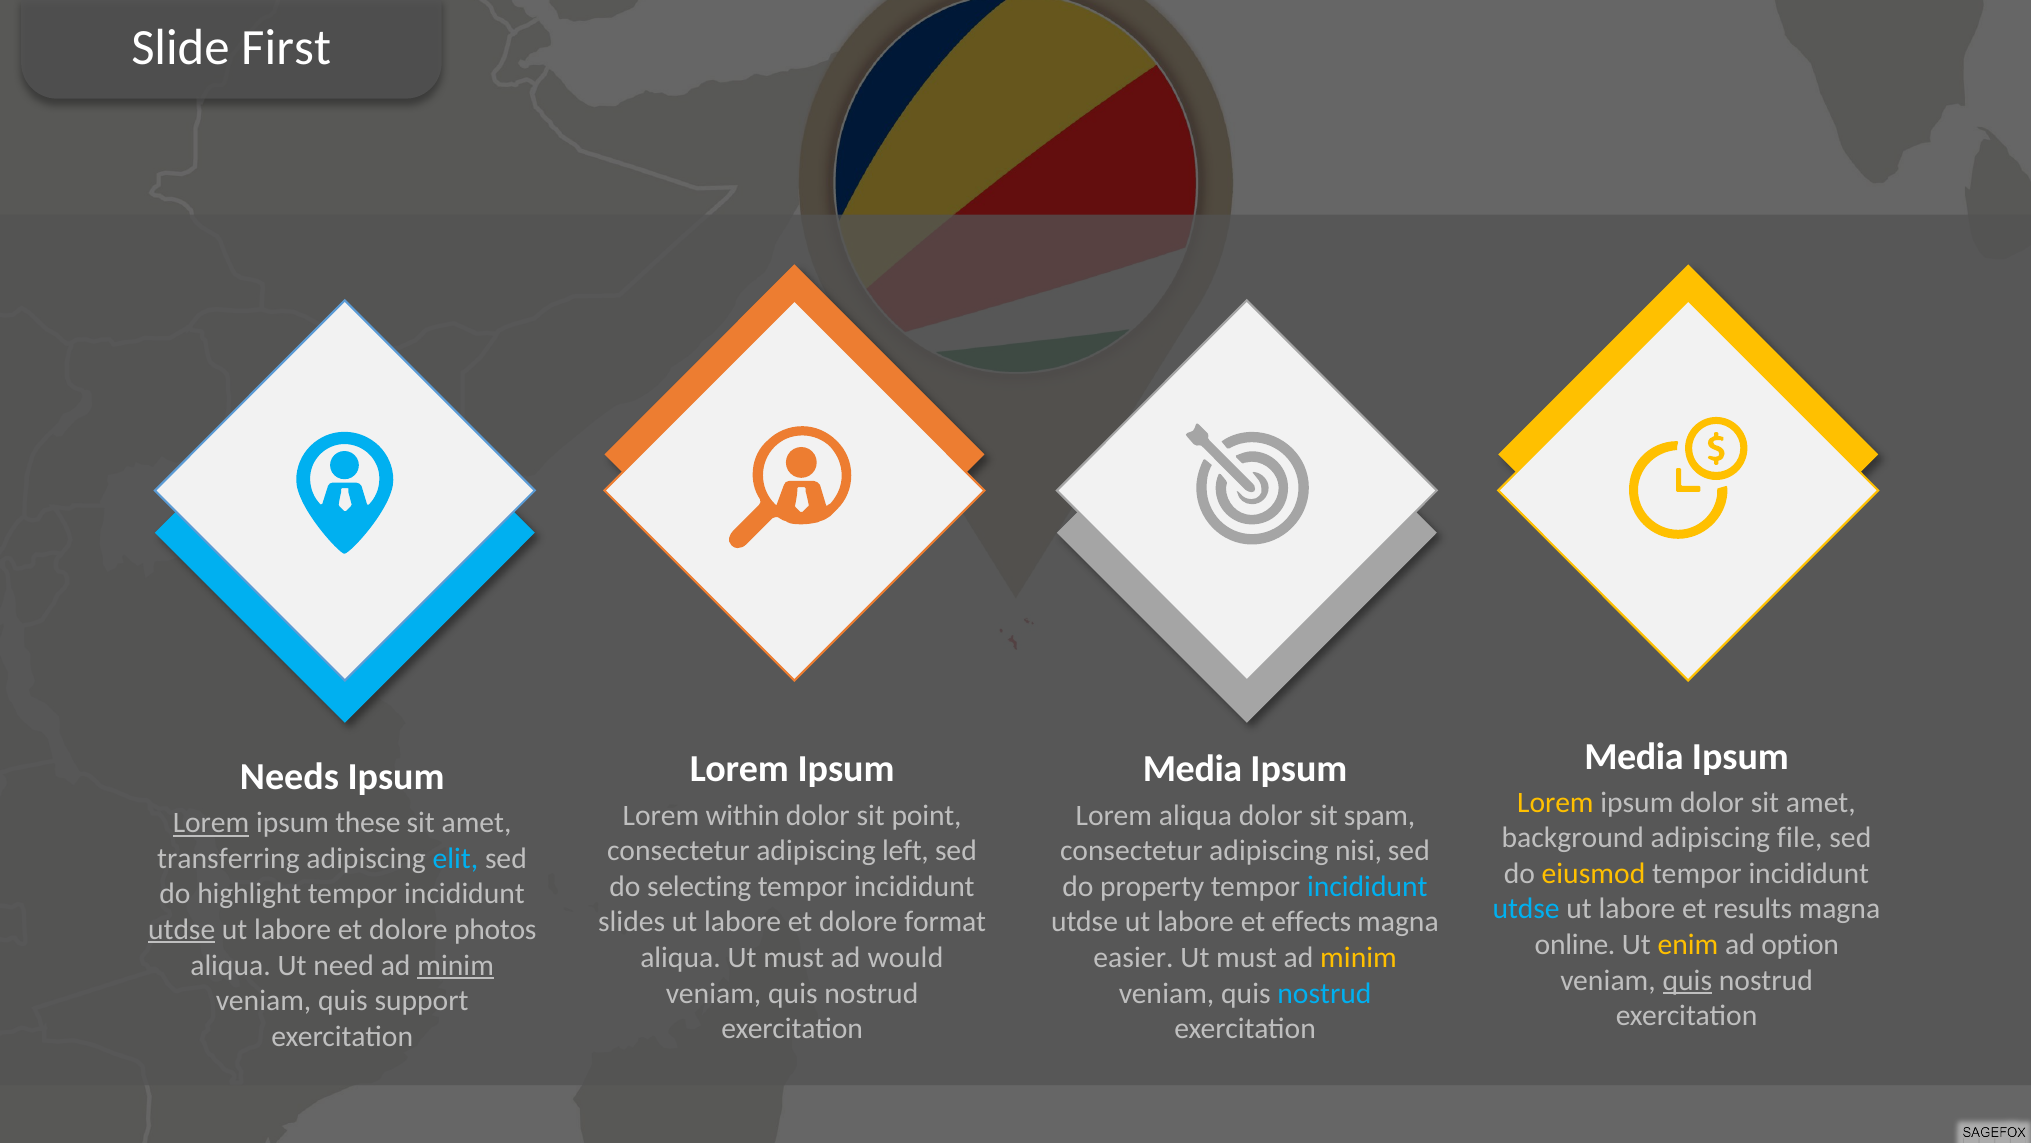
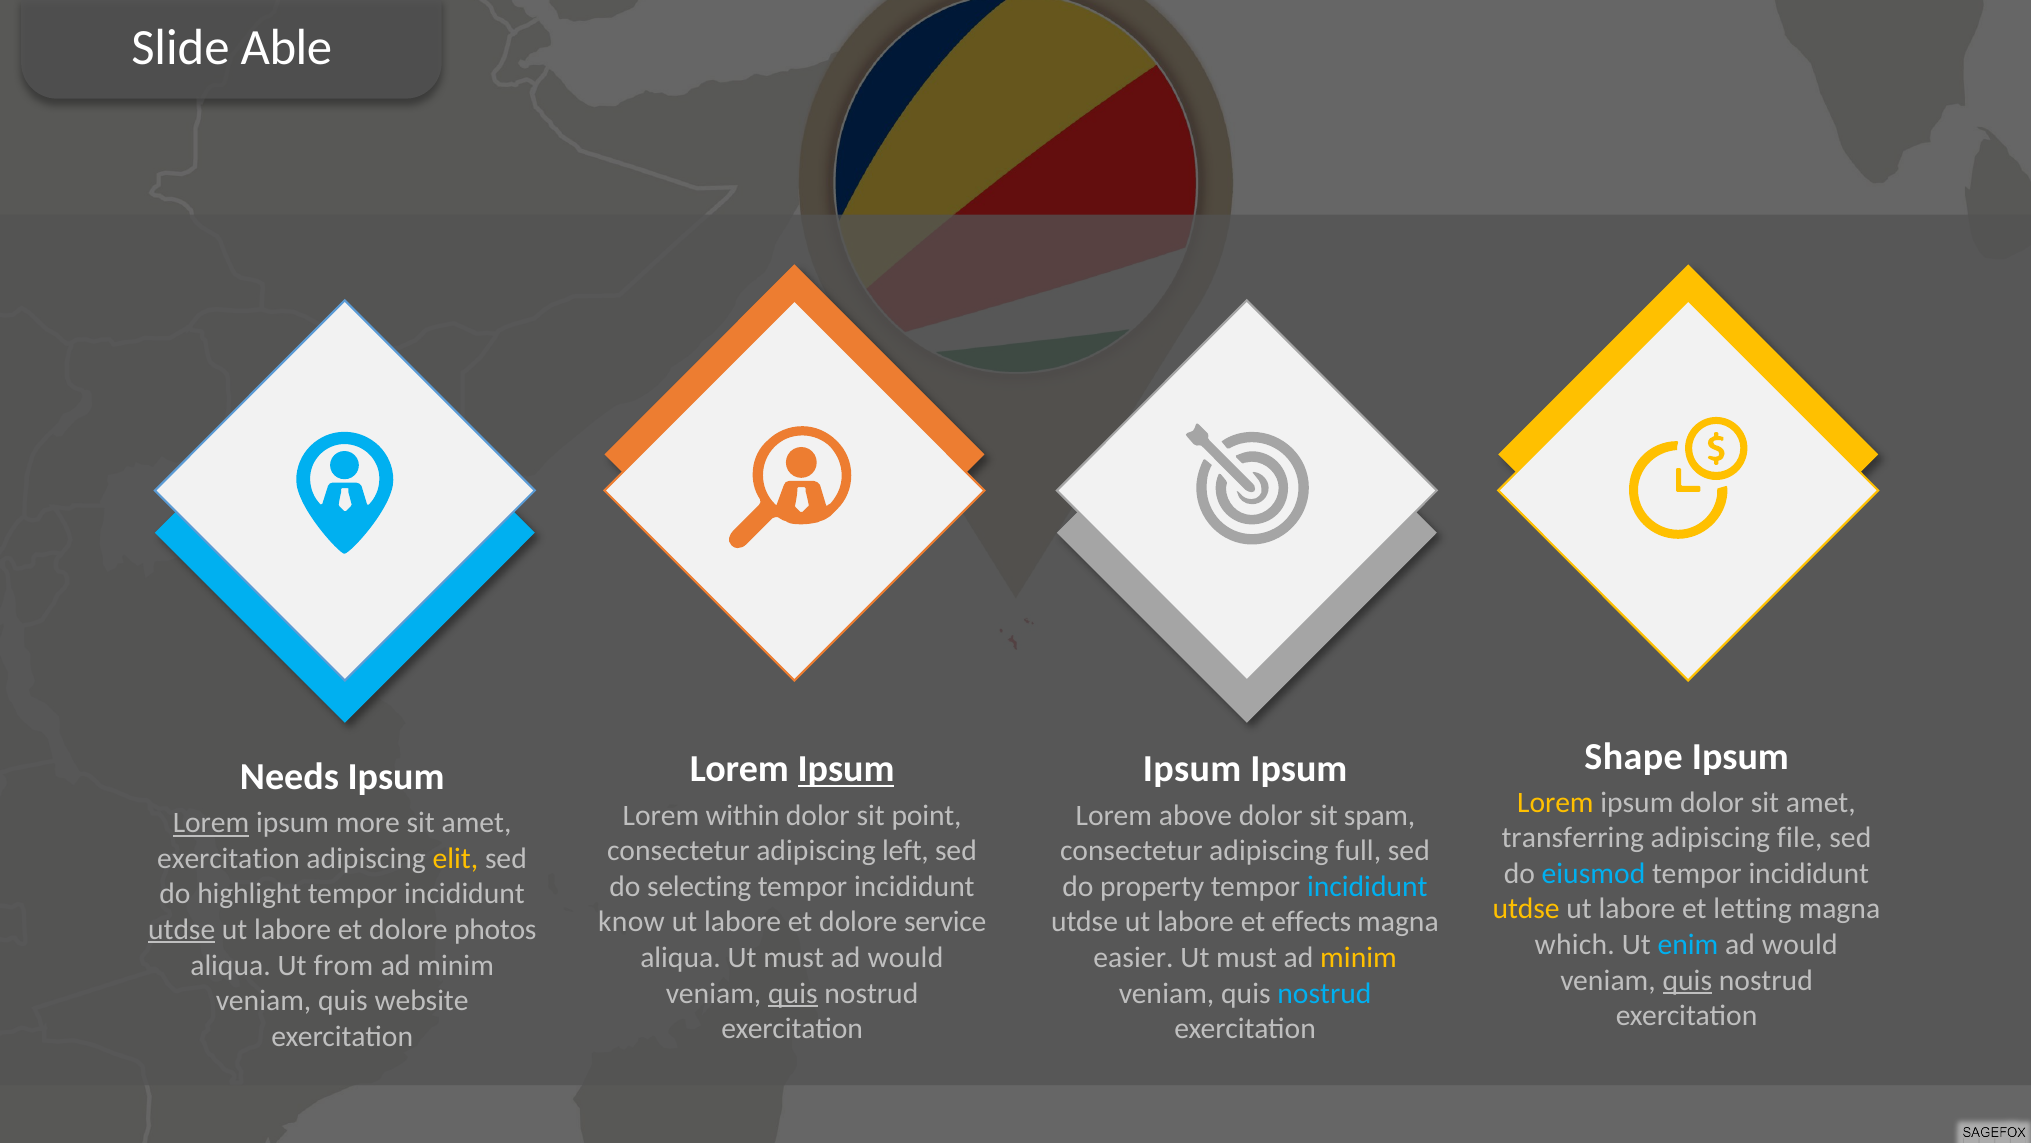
First: First -> Able (286, 48)
Media: Media -> Shape (1634, 756)
Ipsum underline: none -> present (846, 769)
Media: Media -> Ipsum (1192, 769)
Lorem aliqua: aliqua -> above (1195, 815)
these: these -> more (368, 822)
background: background -> transferring (1573, 838)
nisi: nisi -> full (1358, 850)
transferring: transferring -> exercitation (228, 858)
elit colour: light blue -> yellow (455, 858)
eiusmod colour: yellow -> light blue (1594, 873)
utdse colour: light blue -> yellow (1526, 909)
results: results -> letting (1753, 909)
slides: slides -> know (631, 922)
format: format -> service (945, 922)
online: online -> which (1575, 944)
enim colour: yellow -> light blue (1688, 944)
option: option -> would (1800, 944)
need: need -> from (343, 965)
minim underline: present -> none (456, 965)
quis underline: none -> present (793, 993)
support: support -> website (422, 1000)
